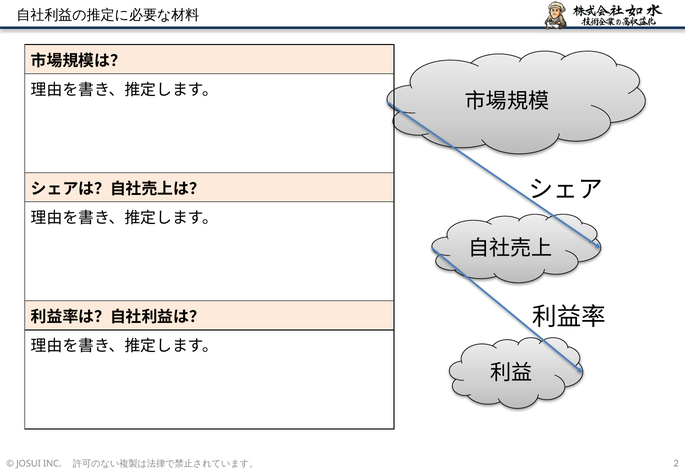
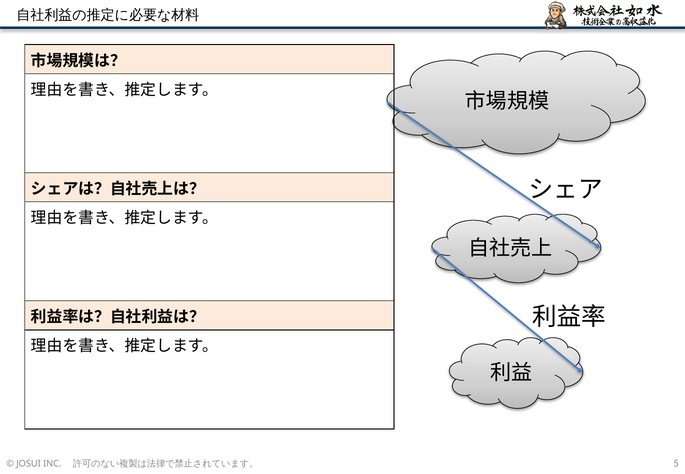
2: 2 -> 5 (676, 464)
